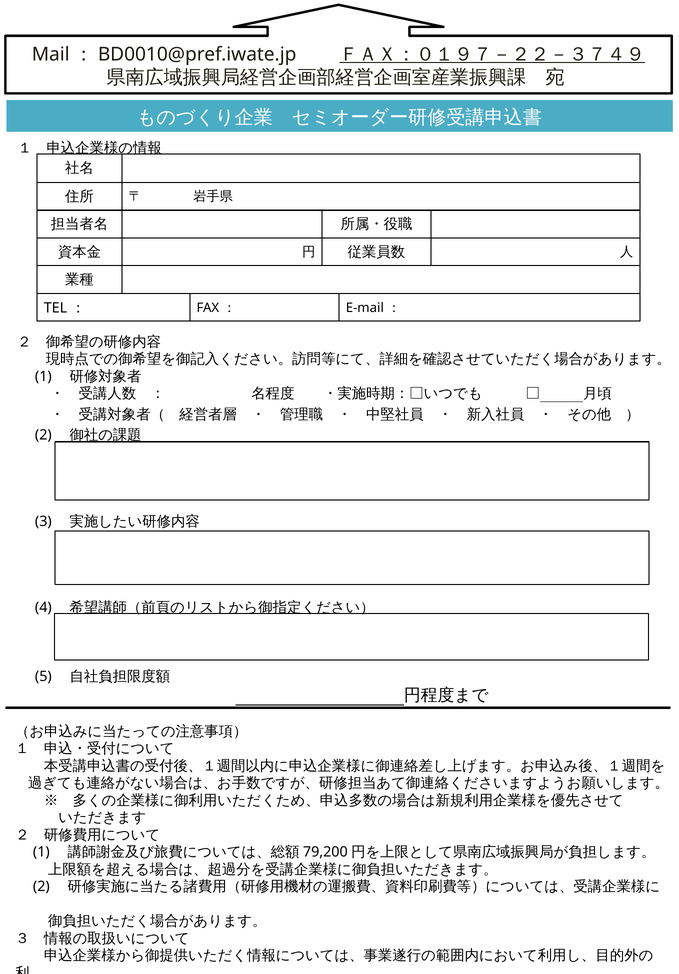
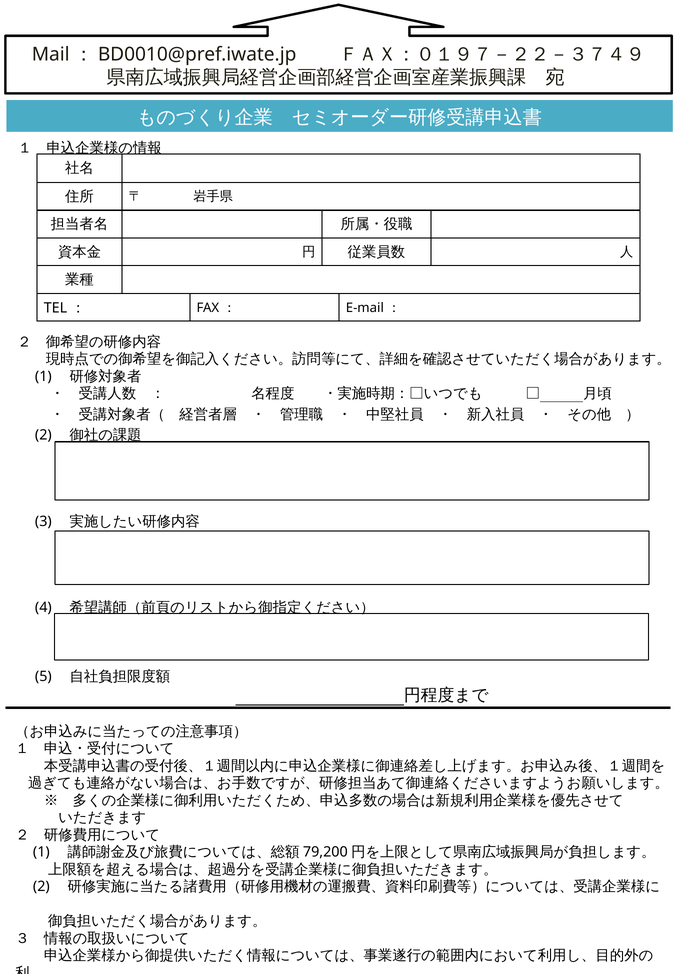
ＦＡＸ：０１９７－２２－３７４９ underline: present -> none (492, 54)
